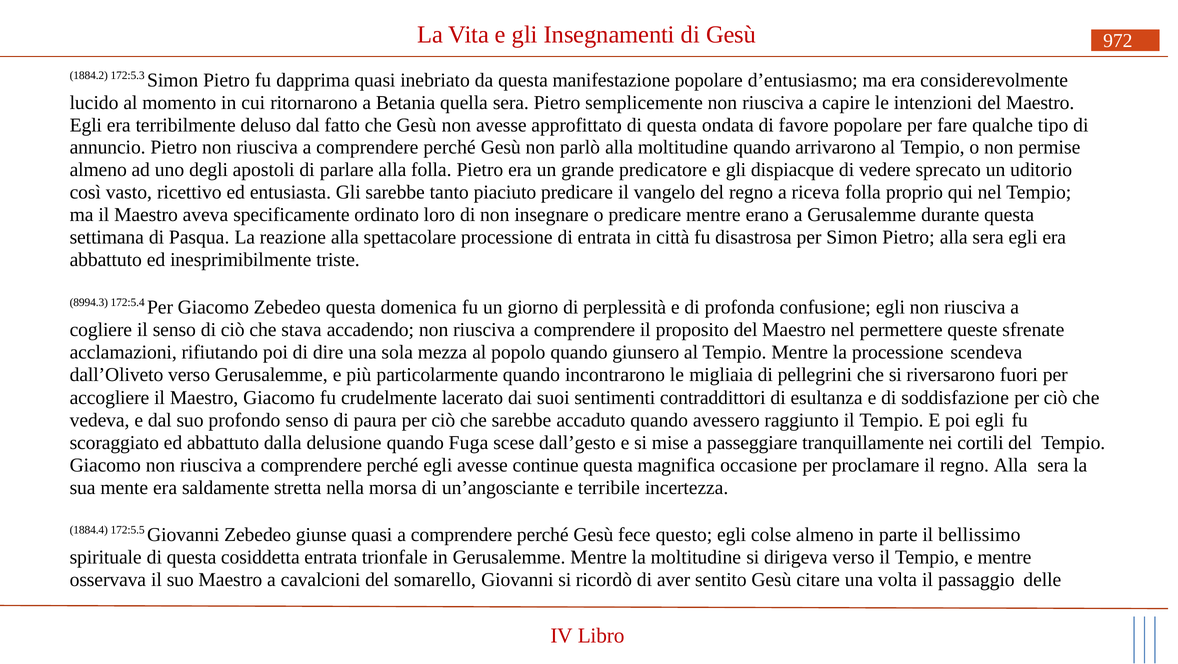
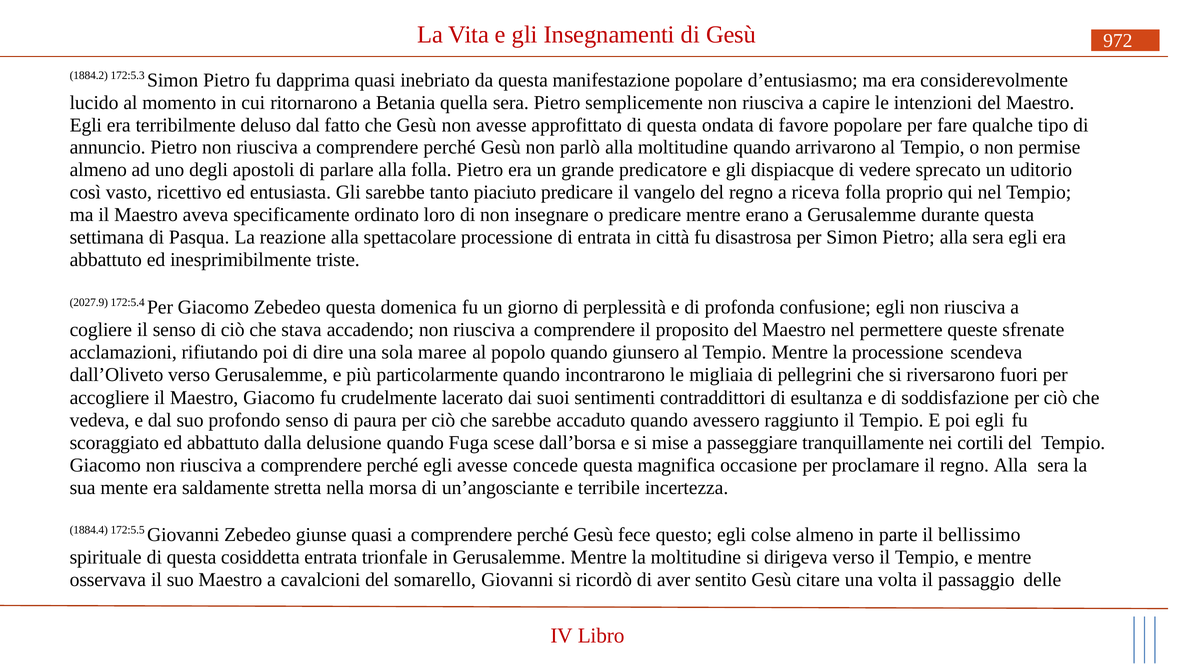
8994.3: 8994.3 -> 2027.9 (89, 302)
mezza: mezza -> maree (442, 352)
dall’gesto: dall’gesto -> dall’borsa (577, 442)
continue: continue -> concede (545, 465)
